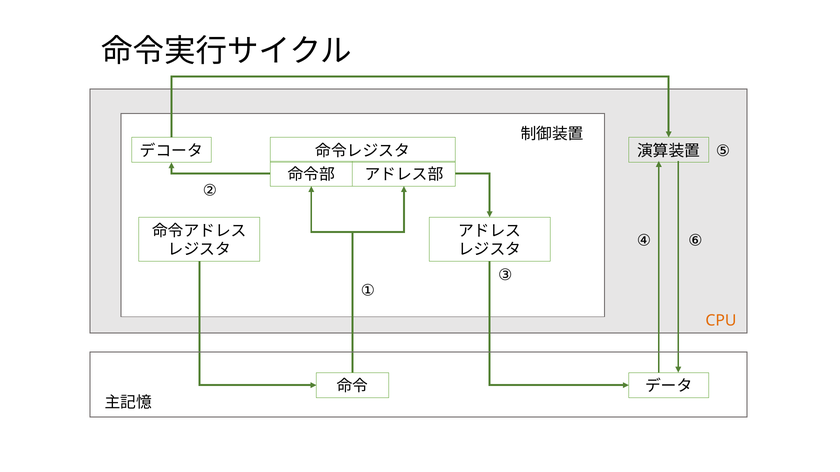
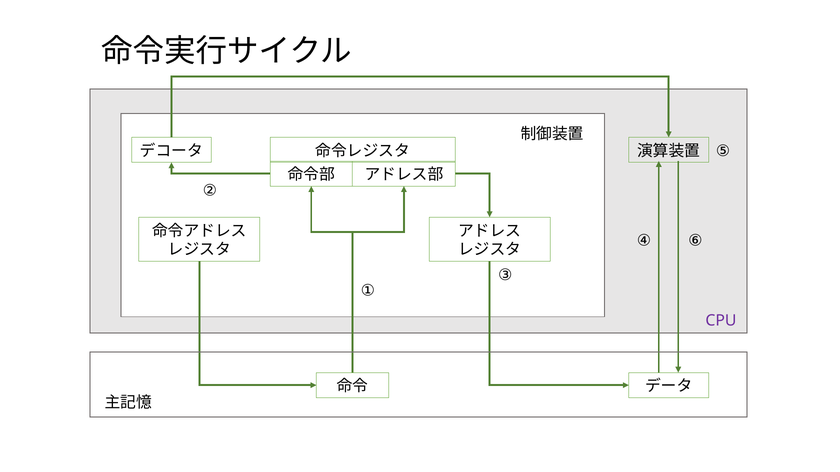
CPU colour: orange -> purple (721, 321)
